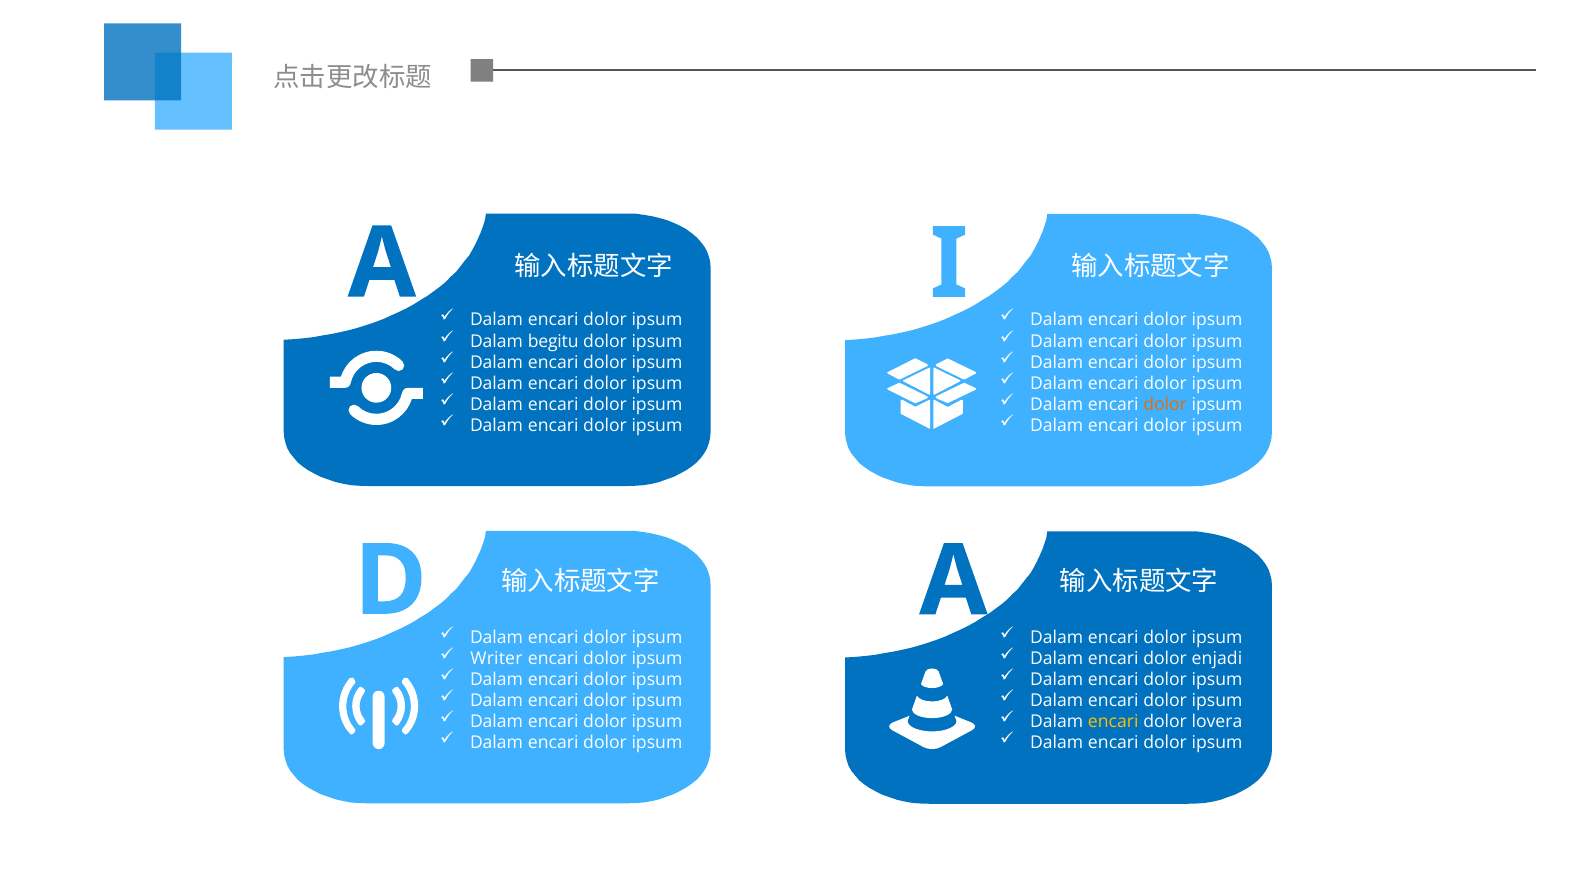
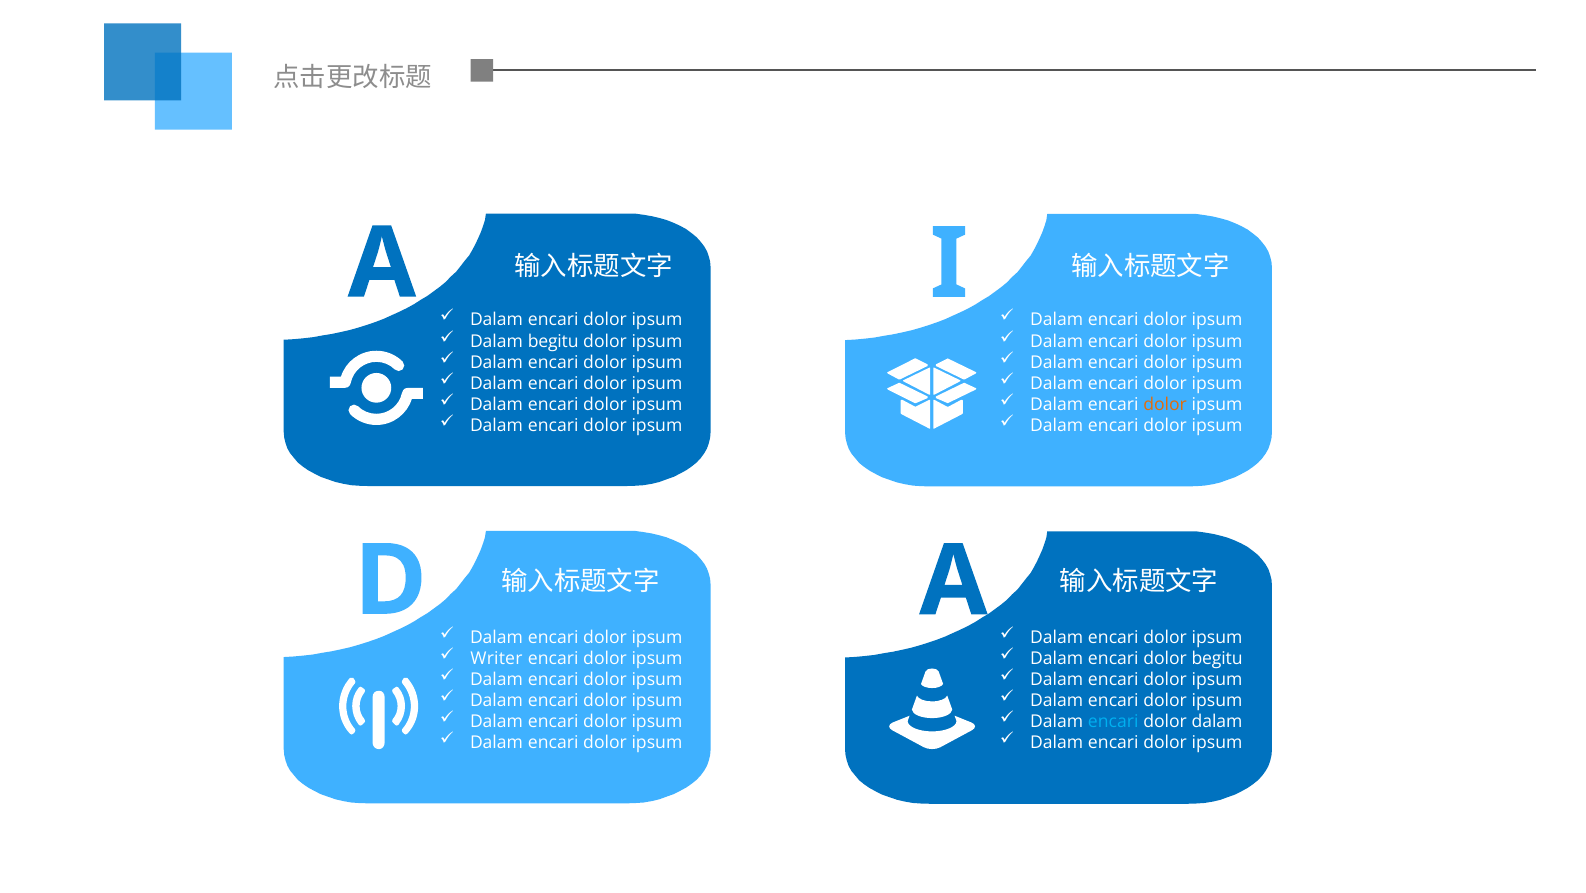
dolor enjadi: enjadi -> begitu (1217, 658)
encari colour: yellow -> light blue (1113, 721)
dolor lovera: lovera -> dalam (1217, 721)
